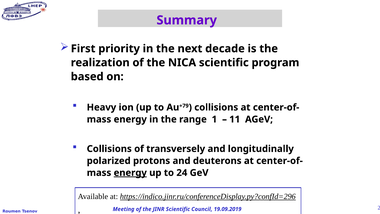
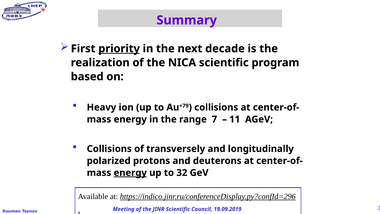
priority underline: none -> present (119, 49)
1: 1 -> 7 (214, 119)
24: 24 -> 32 (182, 173)
